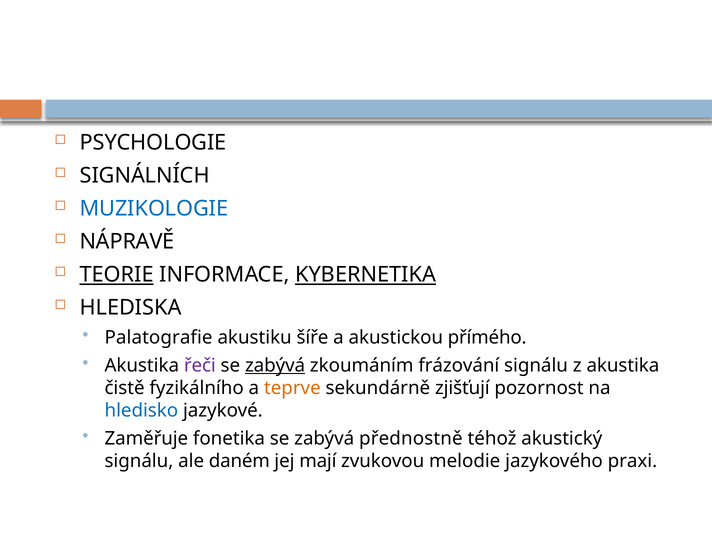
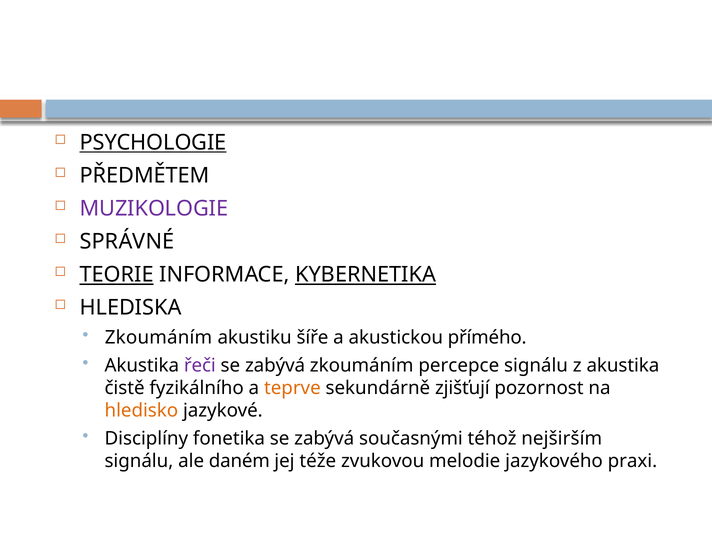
PSYCHOLOGIE underline: none -> present (153, 143)
SIGNÁLNÍCH: SIGNÁLNÍCH -> PŘEDMĚTEM (145, 176)
MUZIKOLOGIE colour: blue -> purple (154, 209)
NÁPRAVĚ: NÁPRAVĚ -> SPRÁVNÉ (127, 242)
Palatografie: Palatografie -> Zkoumáním (158, 337)
zabývá underline: present -> none (275, 365)
frázování: frázování -> percepce (459, 365)
hledisko colour: blue -> orange (141, 410)
Zaměřuje: Zaměřuje -> Disciplíny (146, 438)
přednostně: přednostně -> současnými (411, 438)
akustický: akustický -> nejširším (562, 438)
mají: mají -> téže (318, 461)
